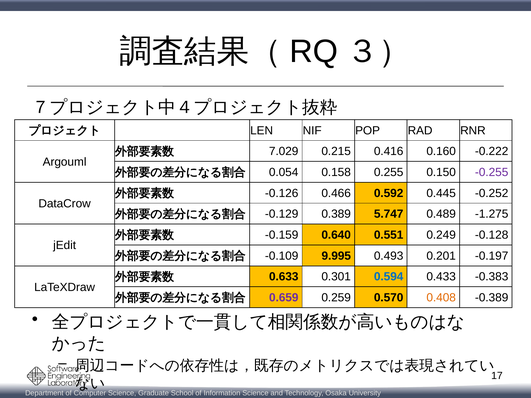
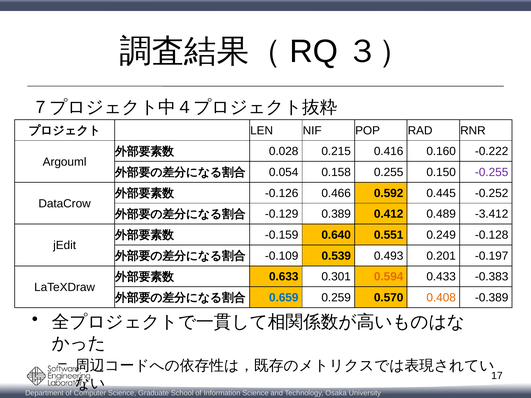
7.029: 7.029 -> 0.028 (284, 151)
5.747: 5.747 -> 0.412 (389, 214)
-1.275: -1.275 -> -3.412 (492, 214)
9.995: 9.995 -> 0.539 (336, 256)
0.594 colour: blue -> orange (389, 277)
0.659 colour: purple -> blue (284, 298)
